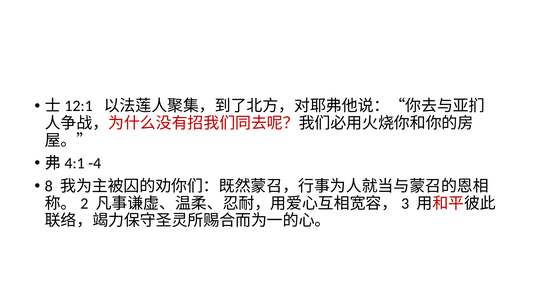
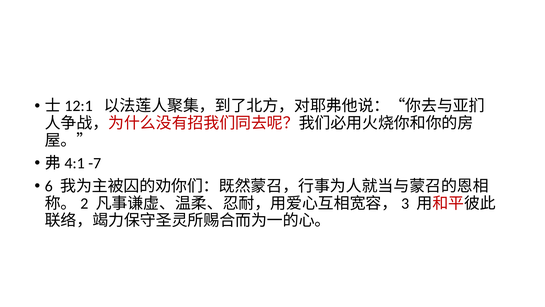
-4: -4 -> -7 (95, 163)
8: 8 -> 6 (49, 186)
